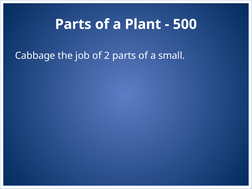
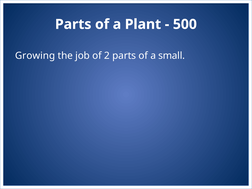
Cabbage: Cabbage -> Growing (35, 56)
